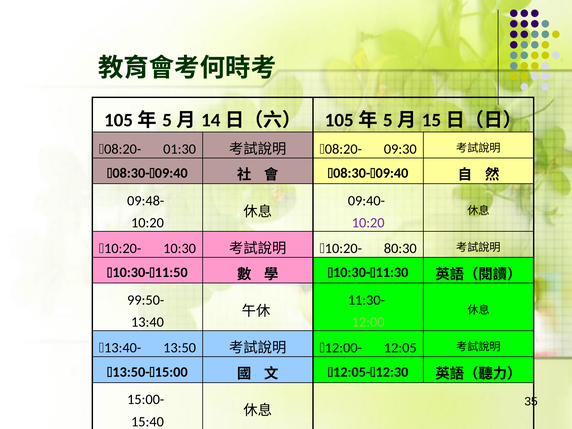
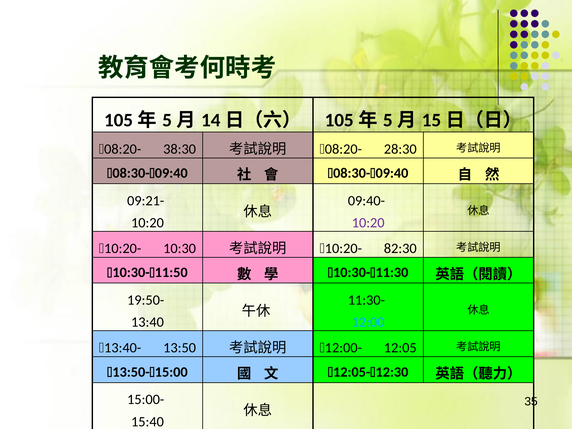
01:30: 01:30 -> 38:30 (180, 149)
09:30: 09:30 -> 28:30 (400, 149)
09:48-: 09:48- -> 09:21- (146, 201)
80:30: 80:30 -> 82:30 (400, 248)
99:50-: 99:50- -> 19:50- (146, 300)
12:00 colour: light green -> light blue (368, 322)
